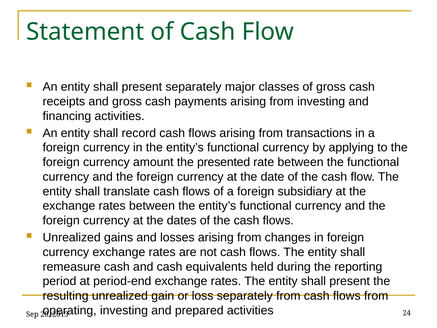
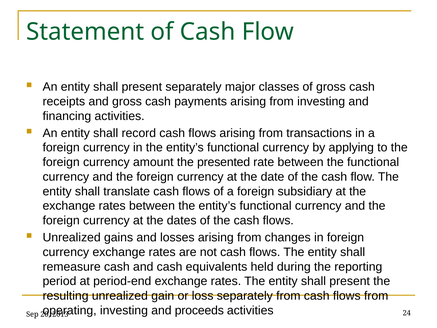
prepared: prepared -> proceeds (199, 310)
